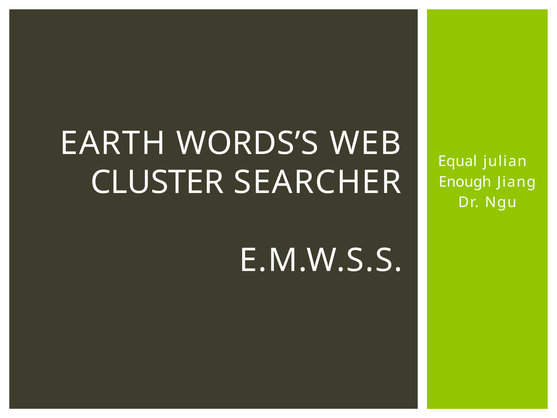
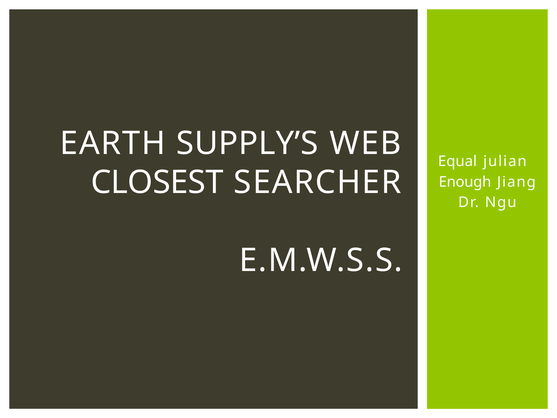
WORDS’S: WORDS’S -> SUPPLY’S (247, 143)
CLUSTER: CLUSTER -> CLOSEST (157, 182)
